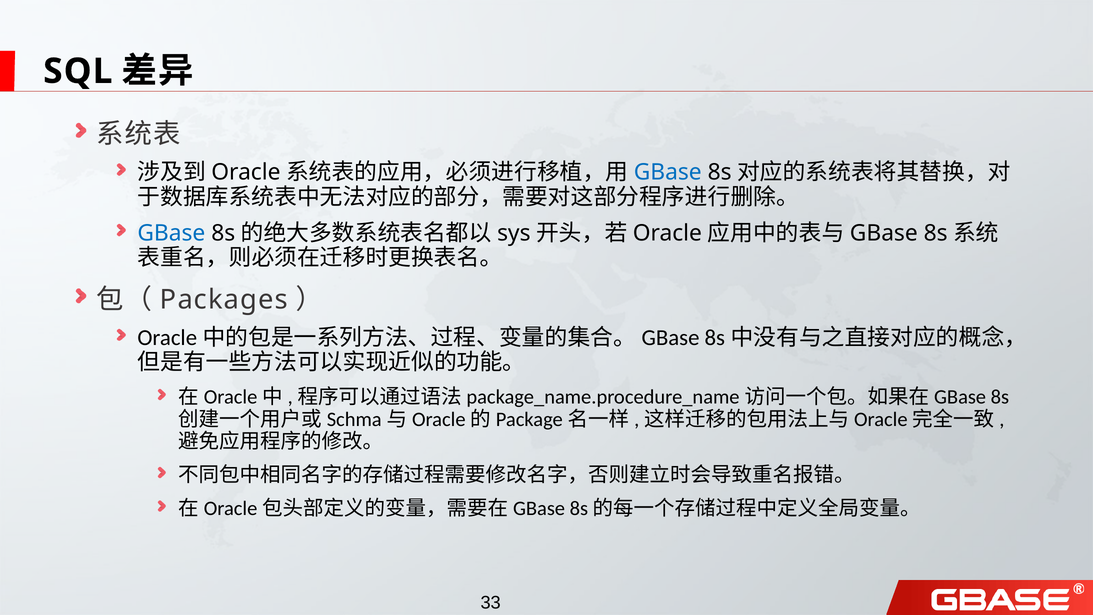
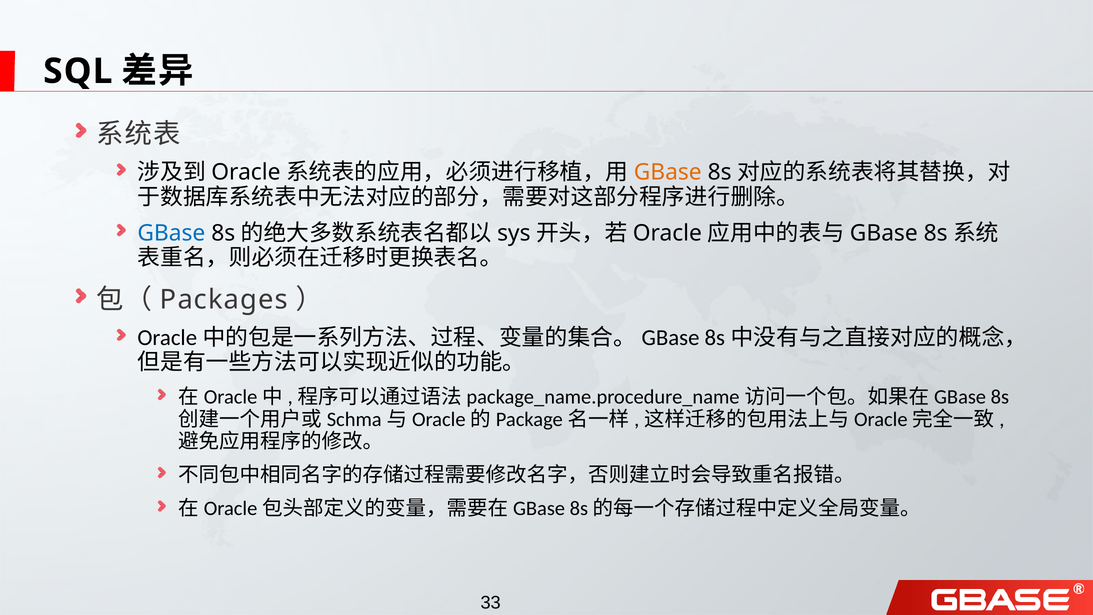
GBase colour: blue -> orange (668, 172)
